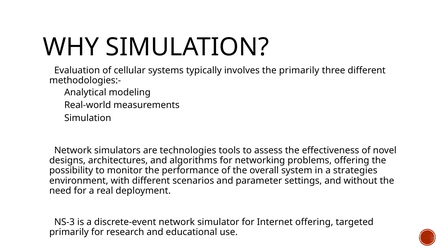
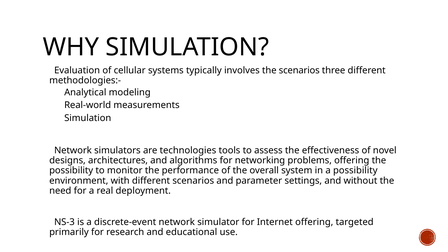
the primarily: primarily -> scenarios (299, 70)
a strategies: strategies -> possibility (355, 171)
